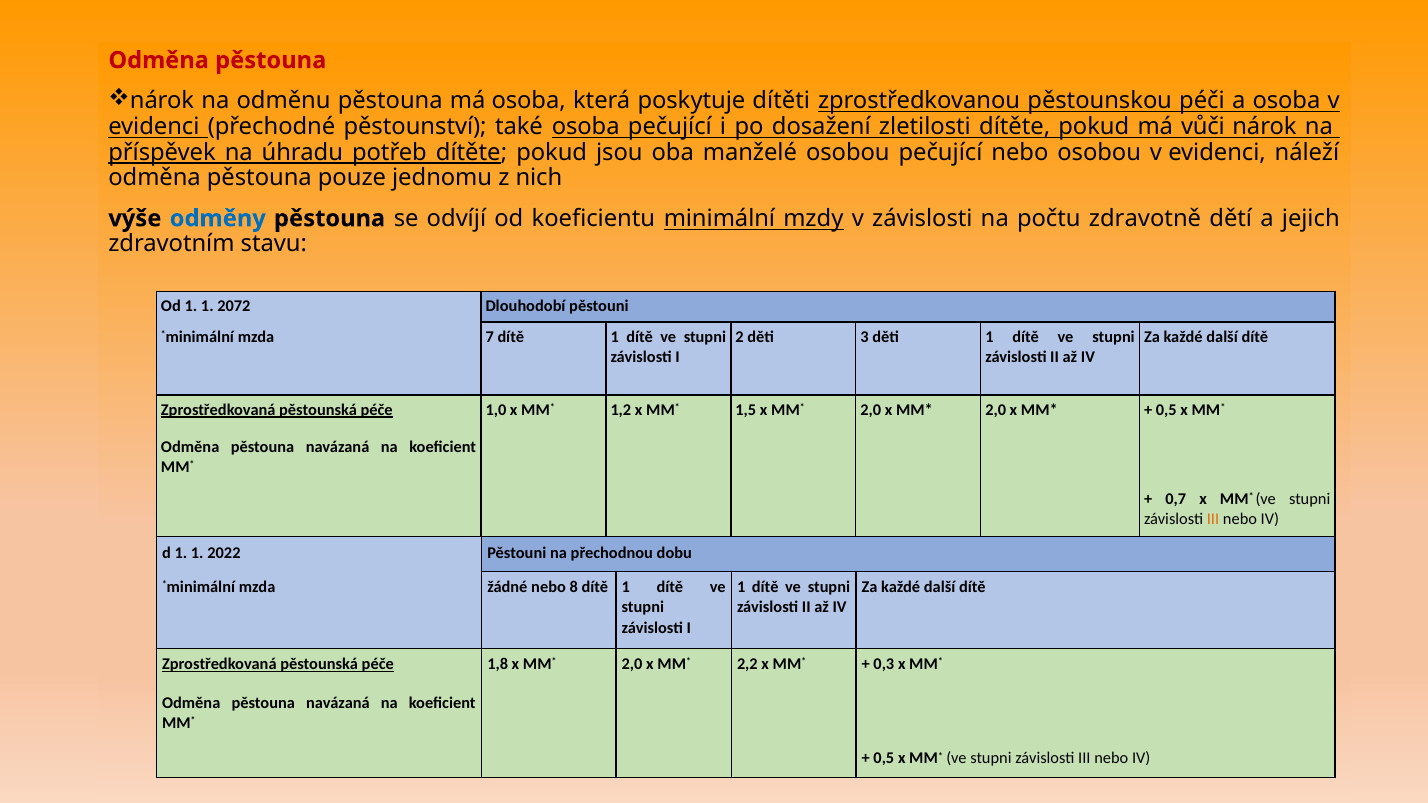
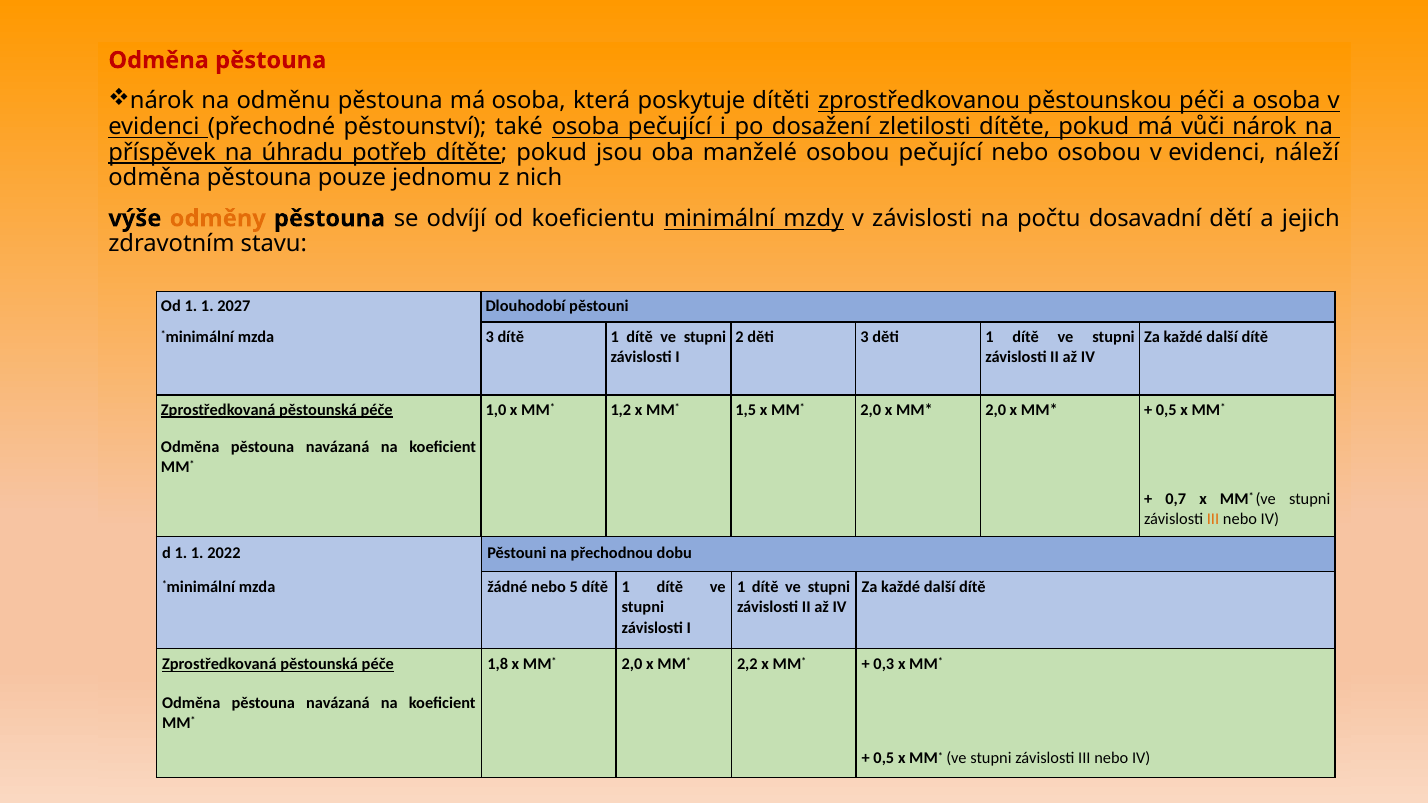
odměny colour: blue -> orange (218, 218)
zdravotně: zdravotně -> dosavadní (1145, 218)
2072: 2072 -> 2027 (234, 306)
mzda 7: 7 -> 3 (490, 337)
8: 8 -> 5 (574, 588)
